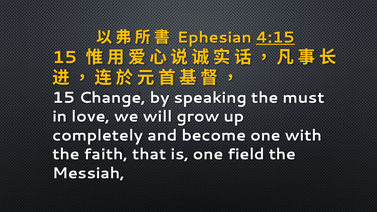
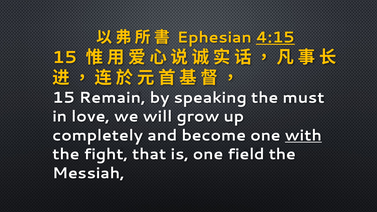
Change: Change -> Remain (112, 98)
with underline: none -> present (303, 135)
faith: faith -> fight (106, 154)
